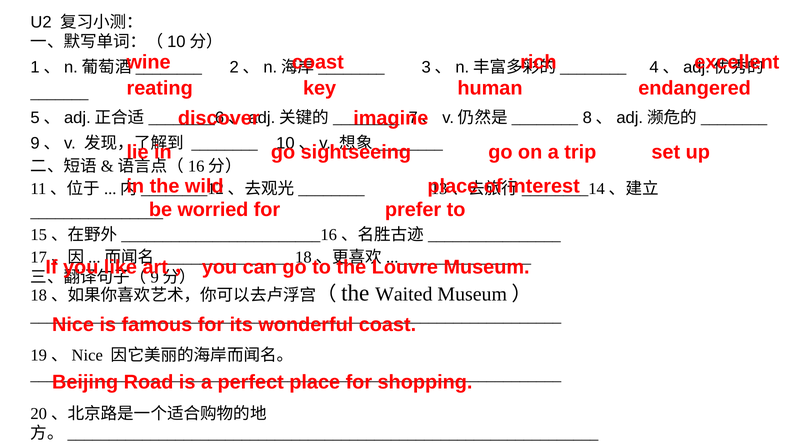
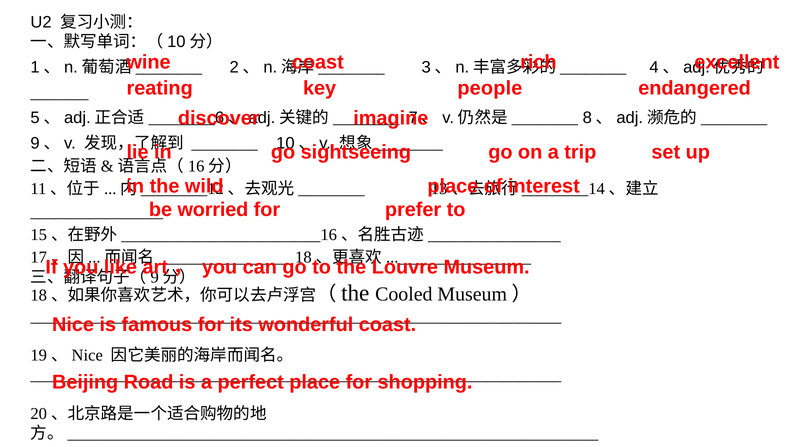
human: human -> people (490, 88)
Waited: Waited -> Cooled (404, 294)
